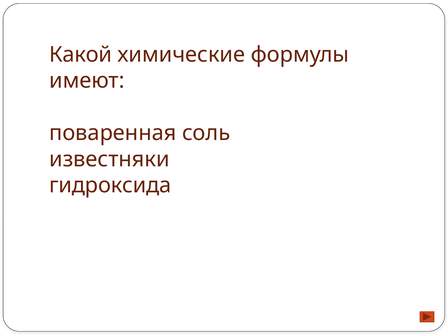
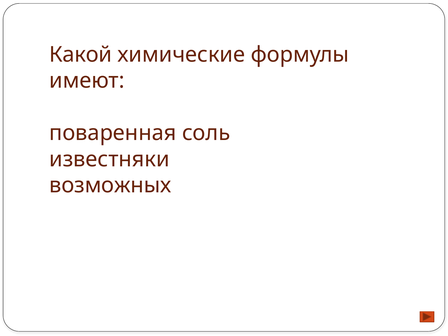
гидроксида: гидроксида -> возможных (110, 185)
